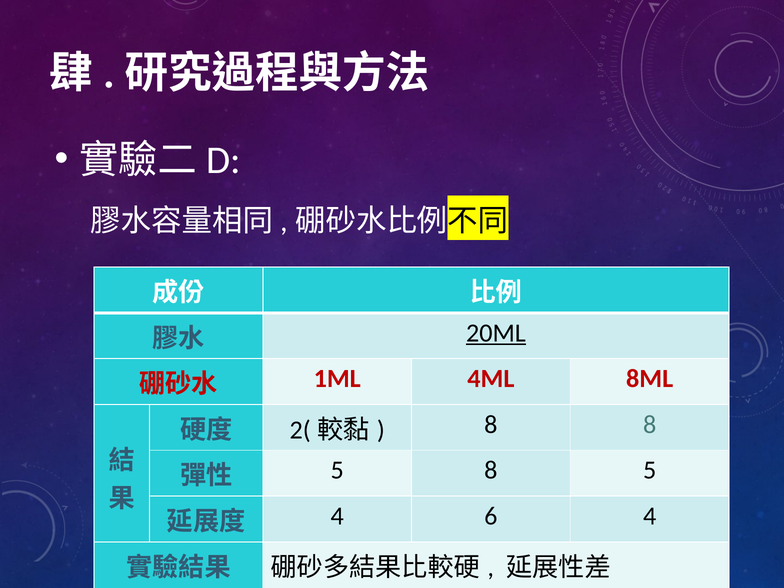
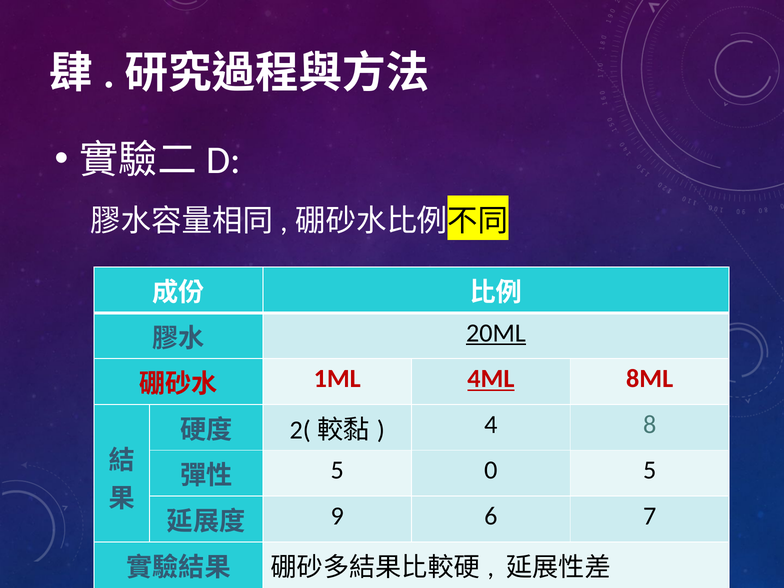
4ML underline: none -> present (491, 379)
8: 8 -> 4 (491, 425)
5 8: 8 -> 0 (491, 470)
4: 4 -> 9 (337, 516)
6 4: 4 -> 7 (650, 516)
